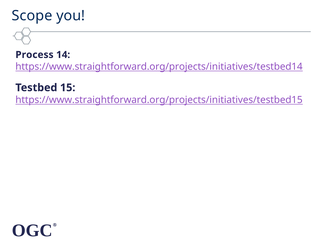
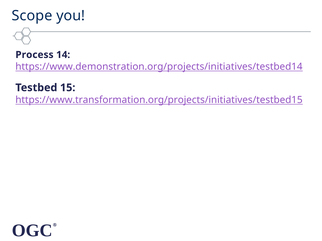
https://www.straightforward.org/projects/initiatives/testbed14: https://www.straightforward.org/projects/initiatives/testbed14 -> https://www.demonstration.org/projects/initiatives/testbed14 (159, 67)
https://www.straightforward.org/projects/initiatives/testbed15: https://www.straightforward.org/projects/initiatives/testbed15 -> https://www.transformation.org/projects/initiatives/testbed15 (159, 100)
